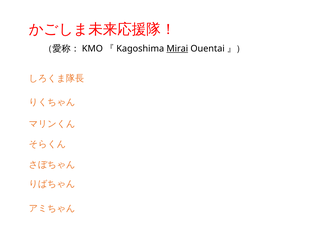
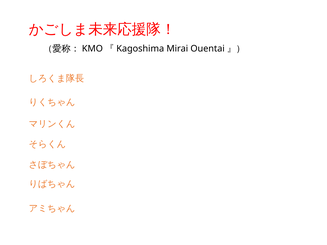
Mirai underline: present -> none (177, 49)
